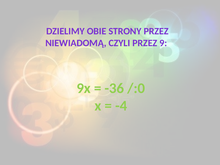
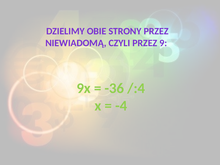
/:0: /:0 -> /:4 (136, 88)
